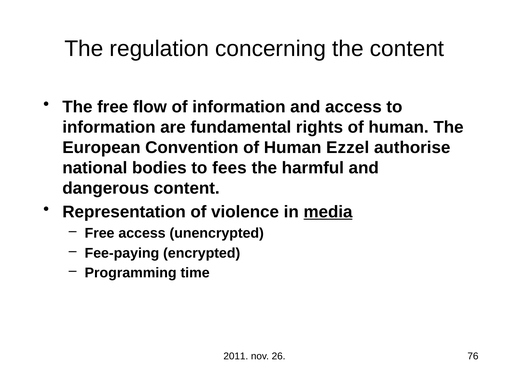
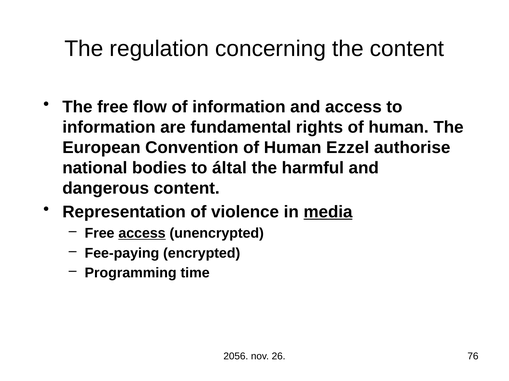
fees: fees -> által (229, 168)
access underline: none -> present (142, 234)
2011: 2011 -> 2056 (236, 357)
